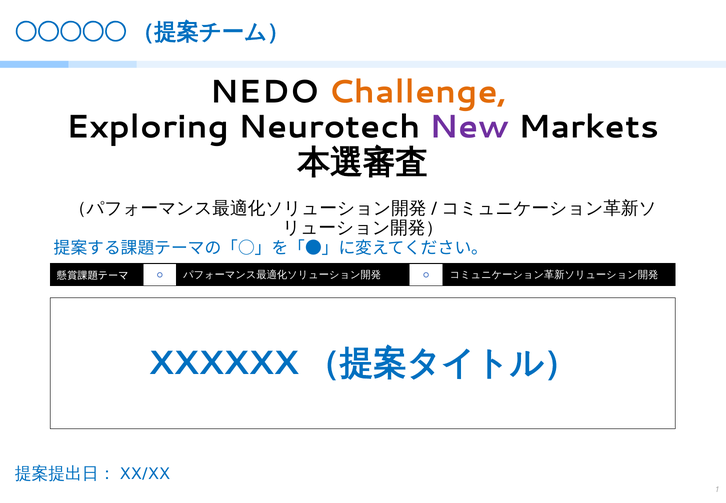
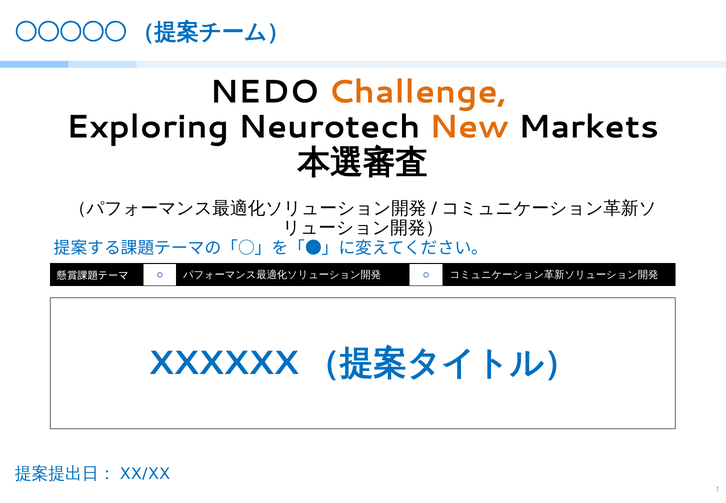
New colour: purple -> orange (469, 127)
